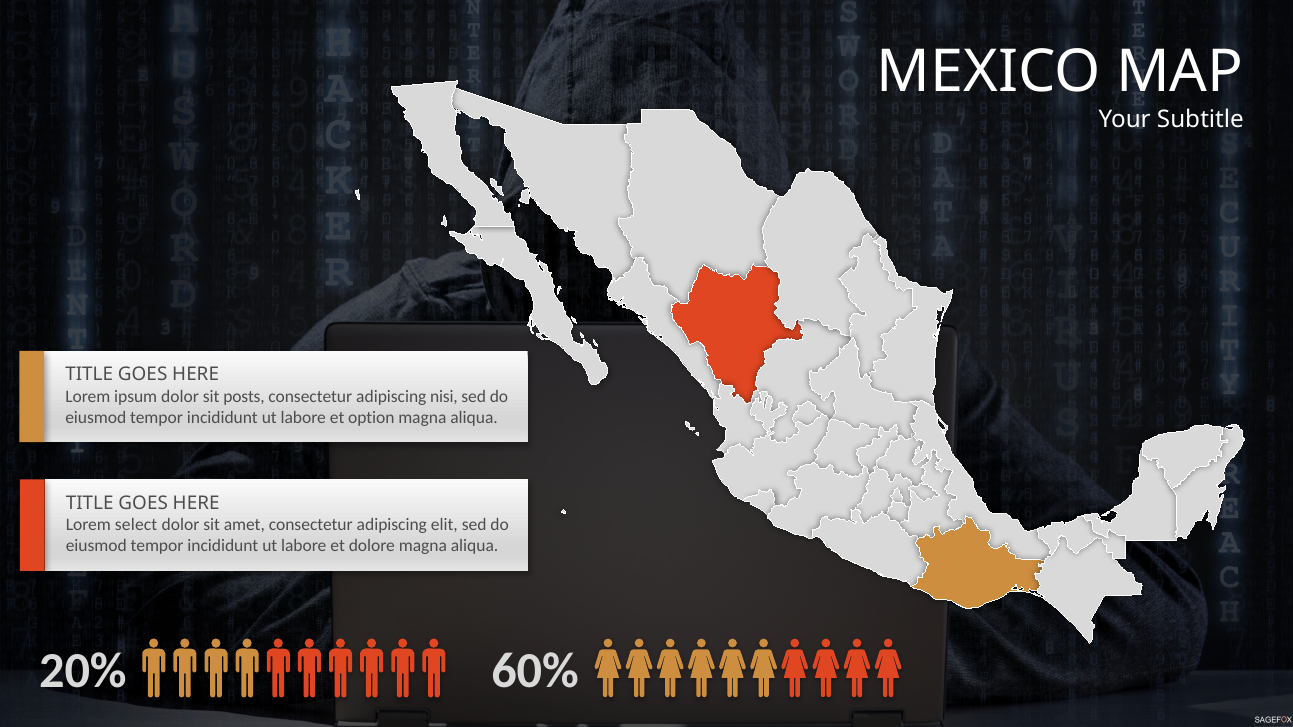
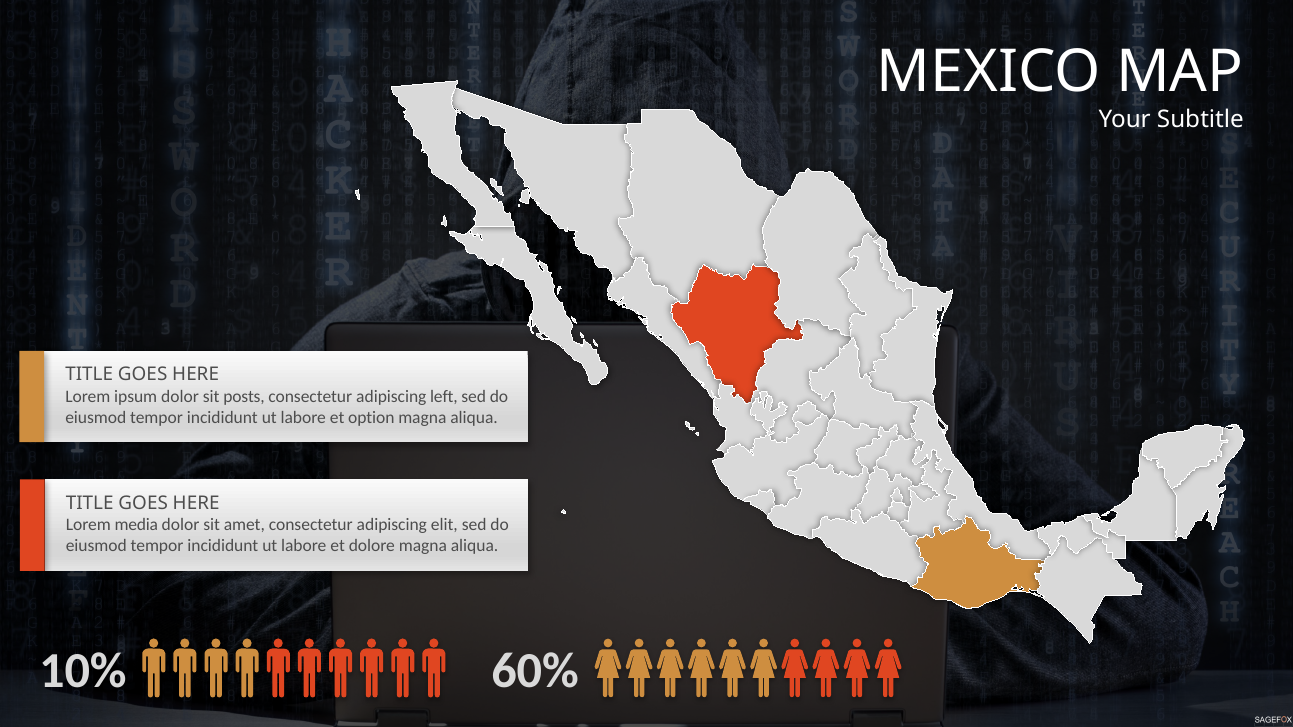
nisi: nisi -> left (444, 397)
select: select -> media (136, 525)
20%: 20% -> 10% (83, 671)
